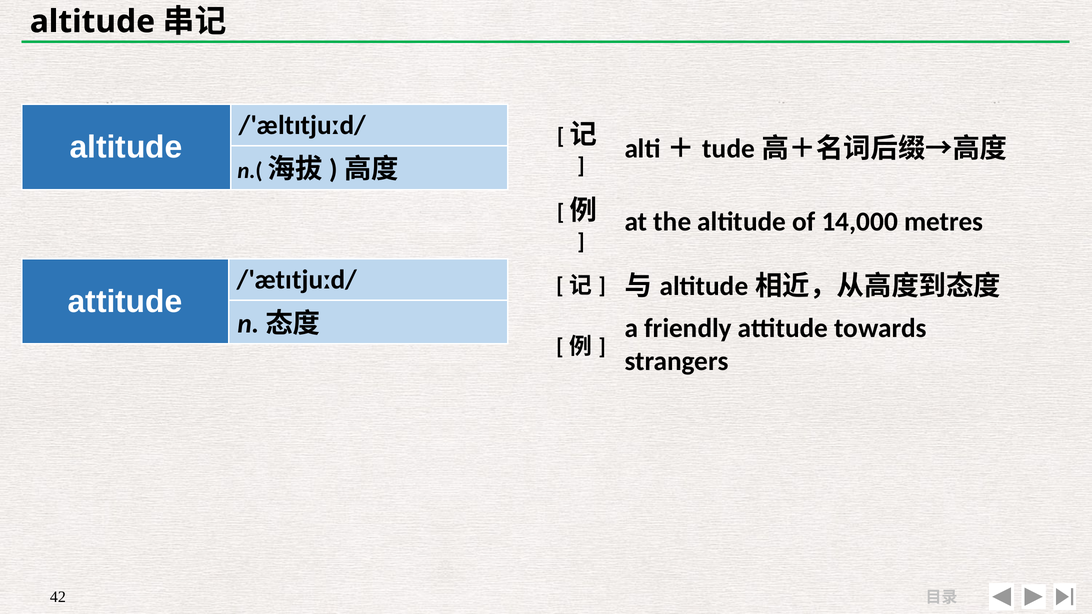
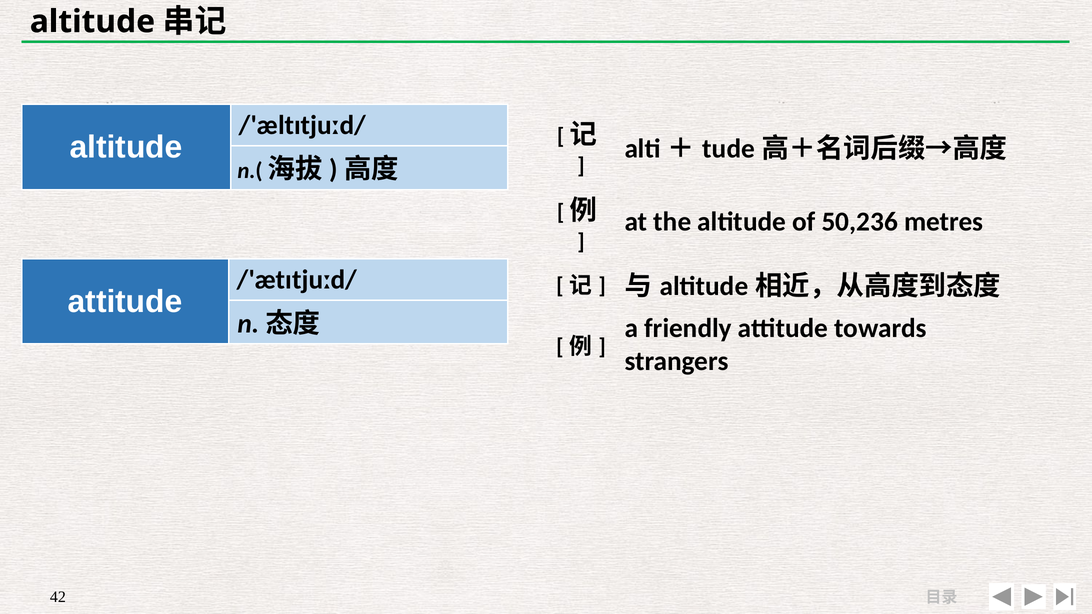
14,000: 14,000 -> 50,236 (860, 222)
